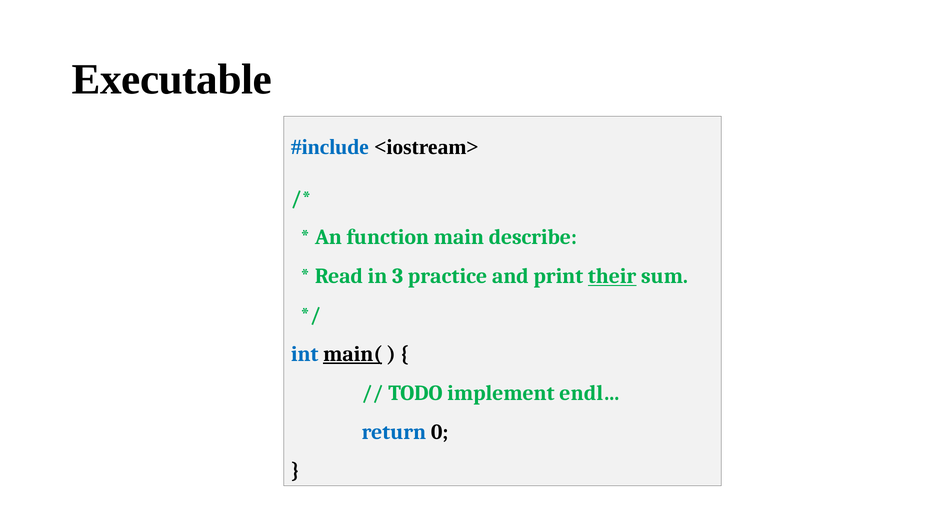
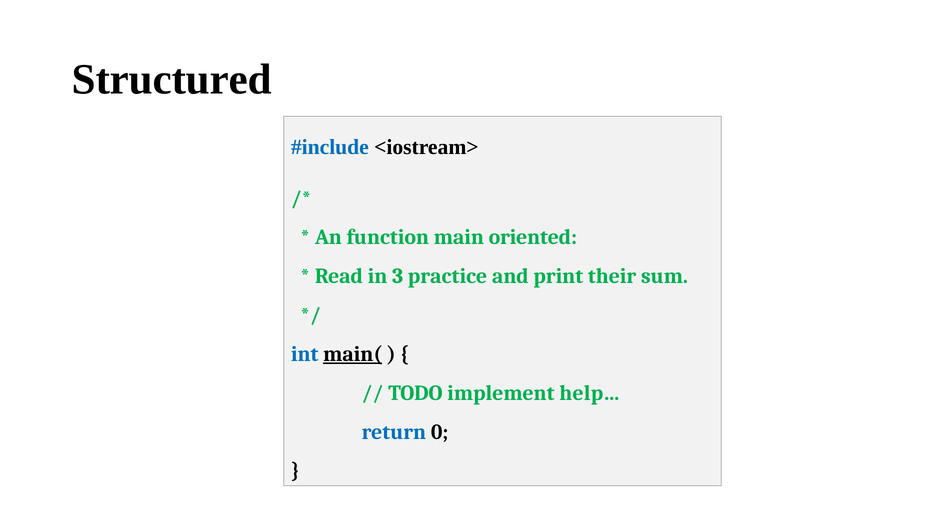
Executable: Executable -> Structured (172, 79)
describe: describe -> oriented (533, 237)
their underline: present -> none (612, 276)
endl…: endl… -> help… (590, 393)
